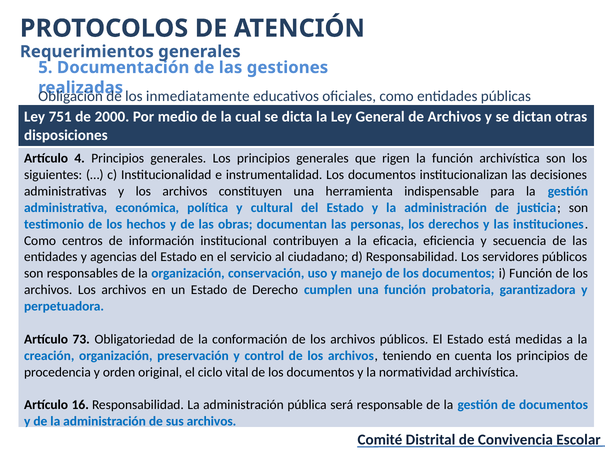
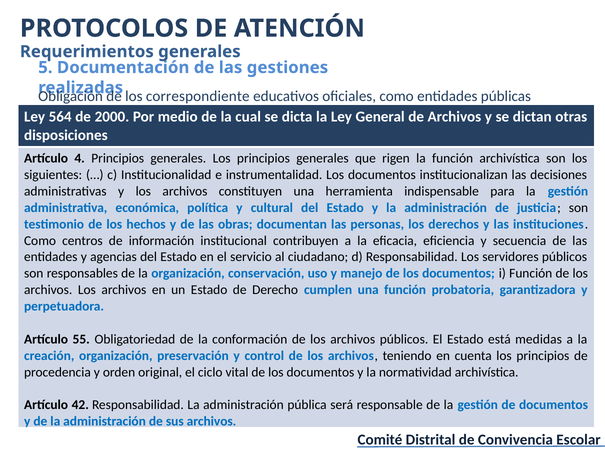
inmediatamente: inmediatamente -> correspondiente (198, 96)
751: 751 -> 564 (60, 117)
73: 73 -> 55 (81, 339)
16: 16 -> 42 (80, 405)
